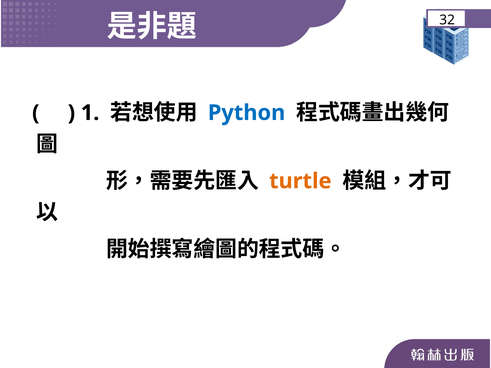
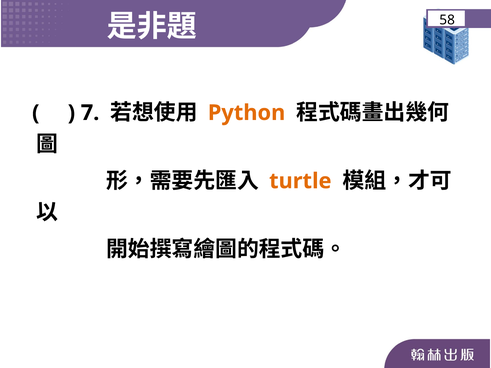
32: 32 -> 58 (447, 20)
1: 1 -> 7 (90, 113)
Python colour: blue -> orange (247, 113)
